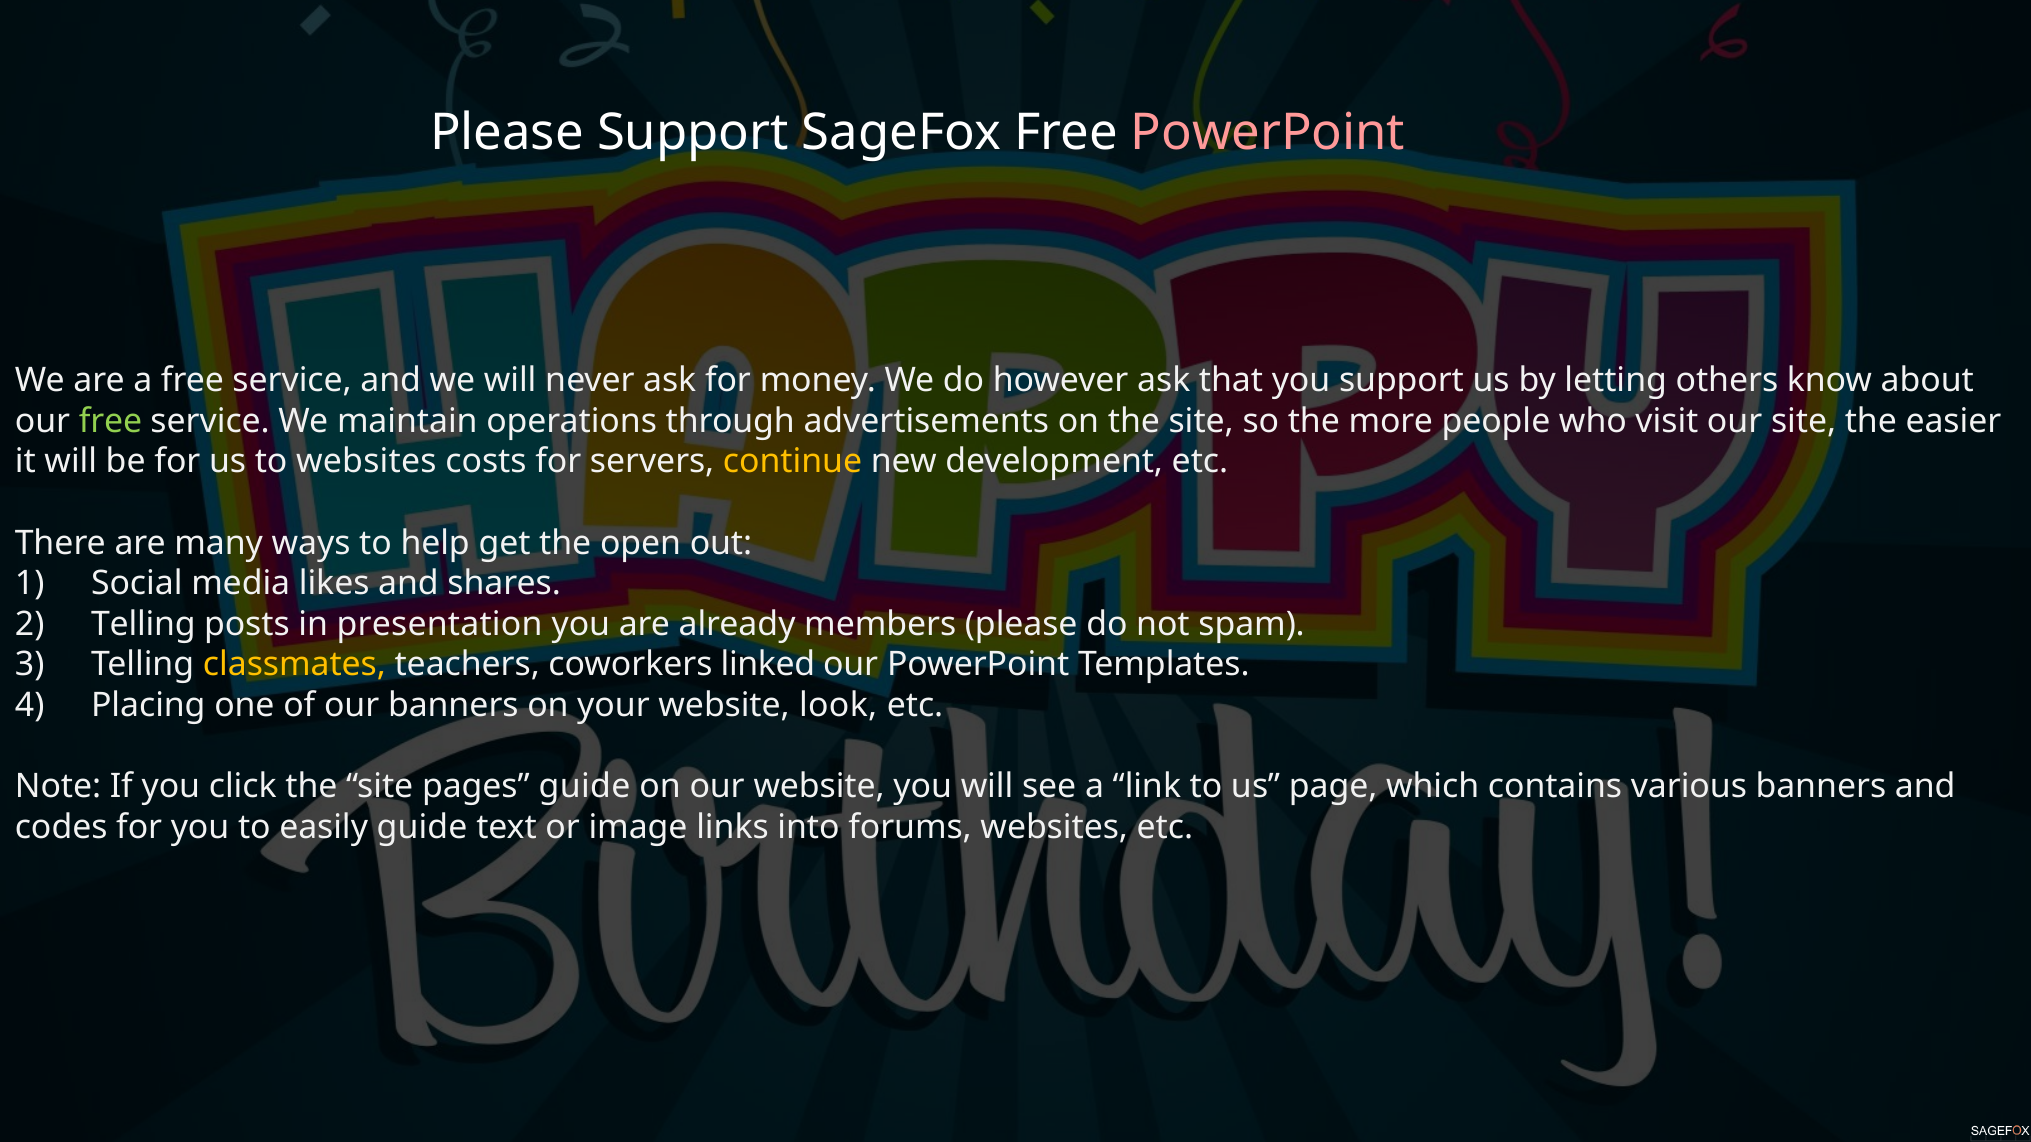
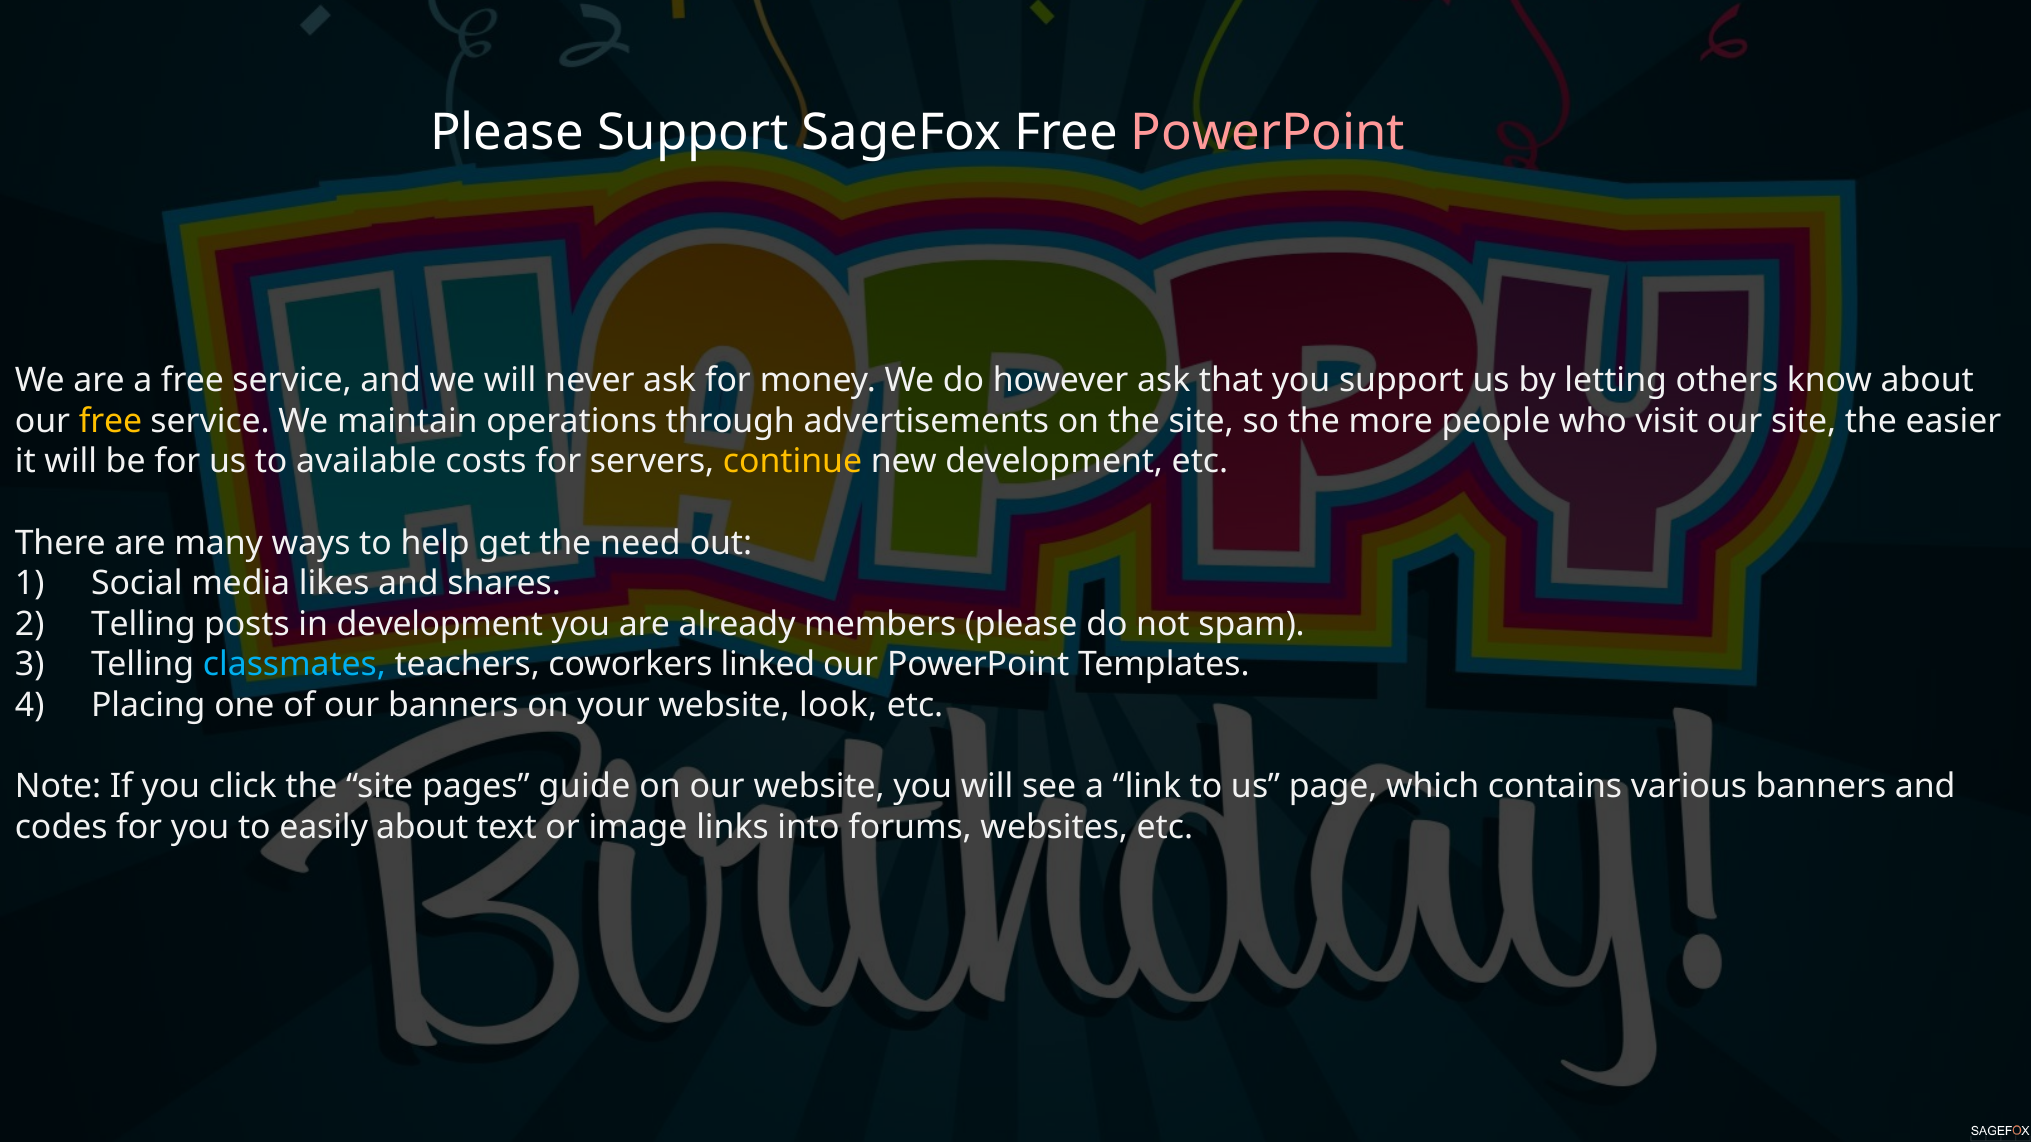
free colour: light green -> yellow (111, 421)
to websites: websites -> available (366, 462)
open: open -> need (640, 543)
in presentation: presentation -> development (440, 624)
classmates colour: yellow -> light blue (294, 665)
easily guide: guide -> about (422, 827)
